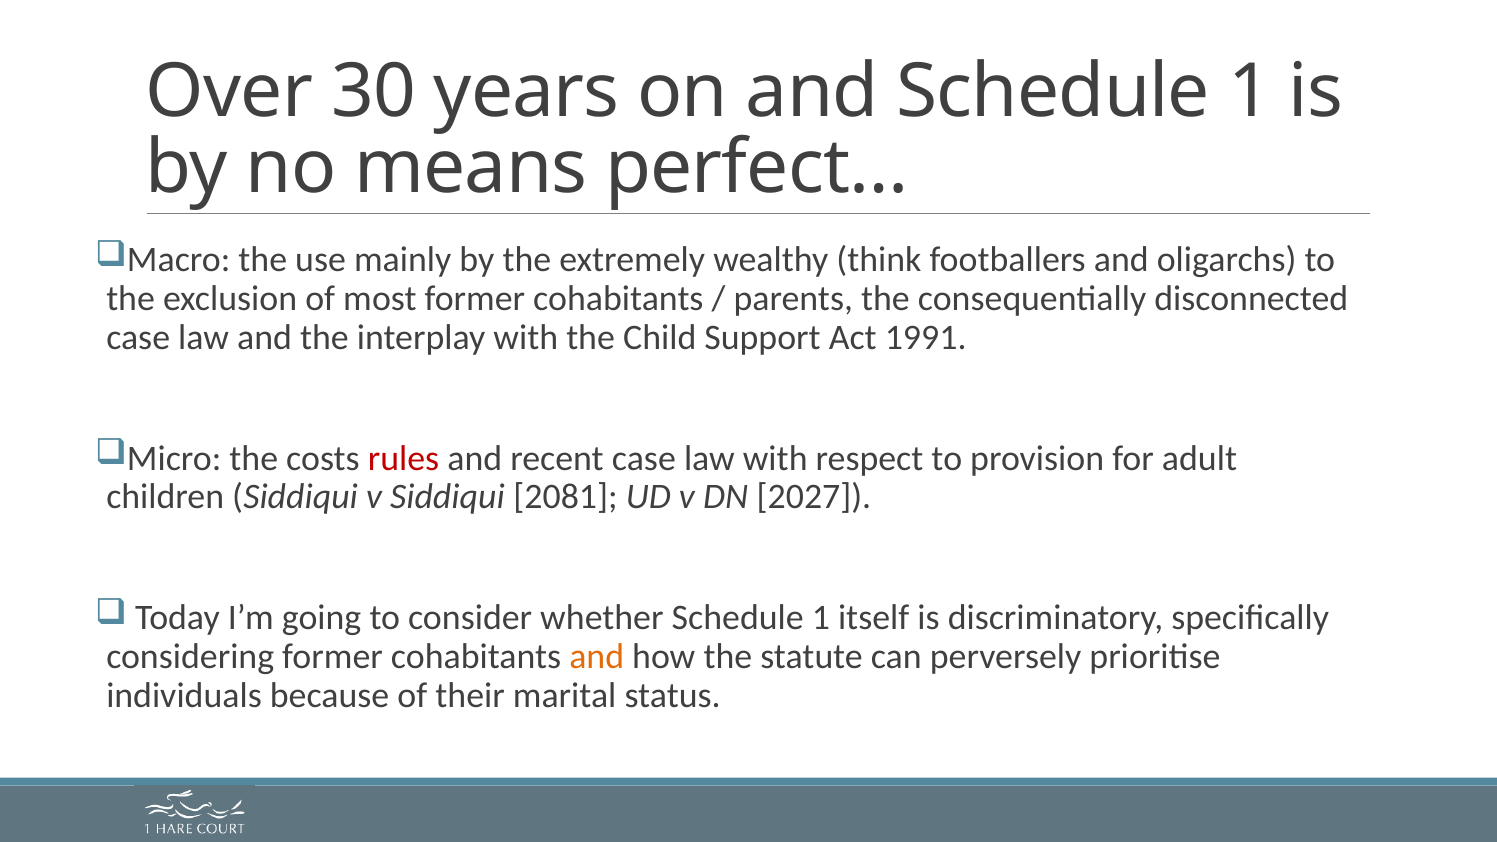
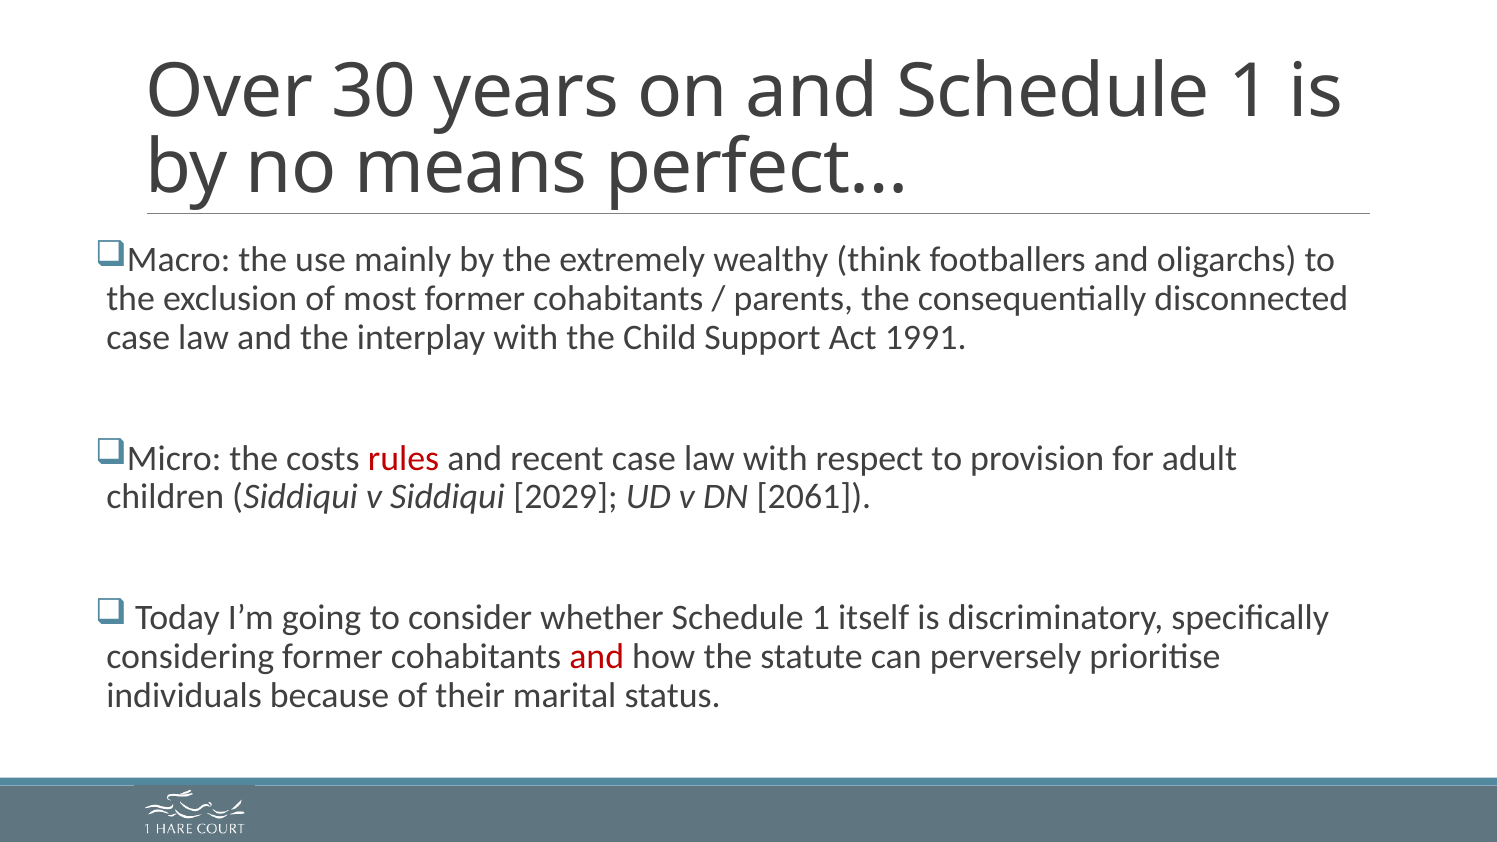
2081: 2081 -> 2029 (566, 497)
2027: 2027 -> 2061 (814, 497)
and colour: orange -> red (597, 657)
